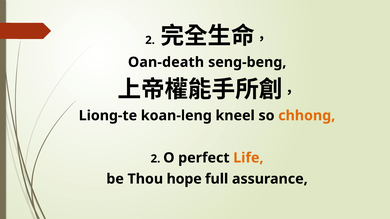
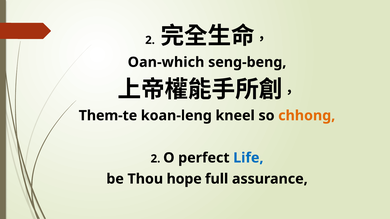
Oan-death: Oan-death -> Oan-which (166, 62)
Liong-te: Liong-te -> Them-te (108, 116)
Life colour: orange -> blue (248, 158)
